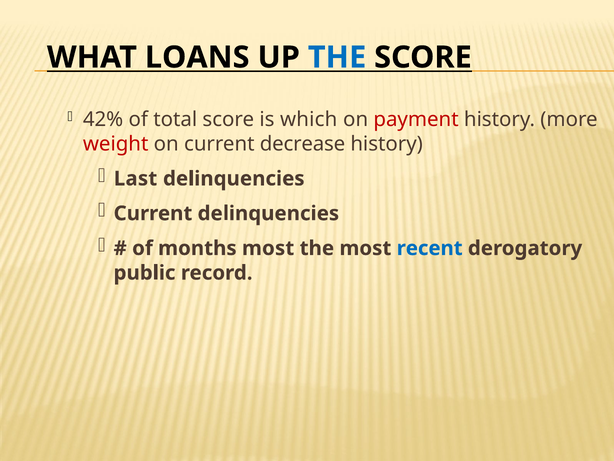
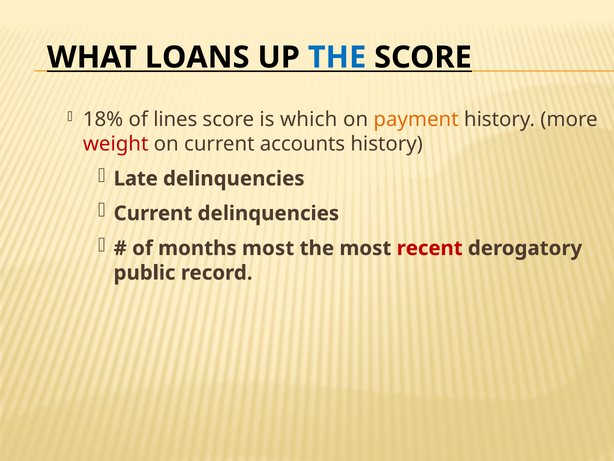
42%: 42% -> 18% (103, 119)
total: total -> lines (175, 119)
payment colour: red -> orange (416, 119)
decrease: decrease -> accounts (303, 144)
Last: Last -> Late (136, 178)
recent colour: blue -> red (430, 248)
